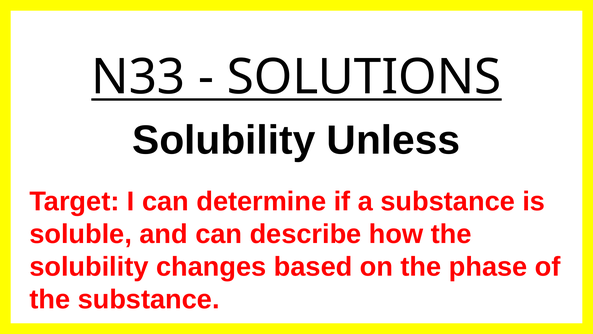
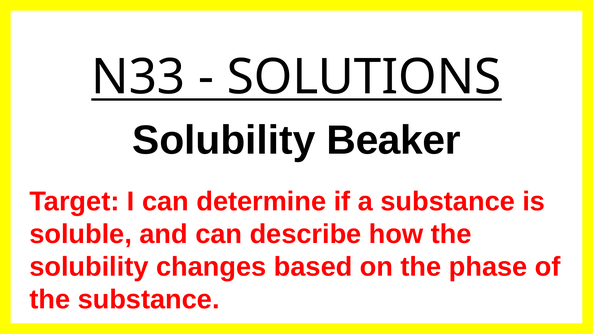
Unless: Unless -> Beaker (394, 140)
